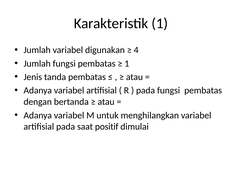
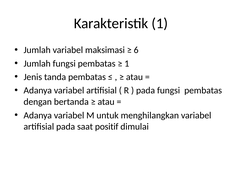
digunakan: digunakan -> maksimasi (105, 50)
4: 4 -> 6 (136, 50)
